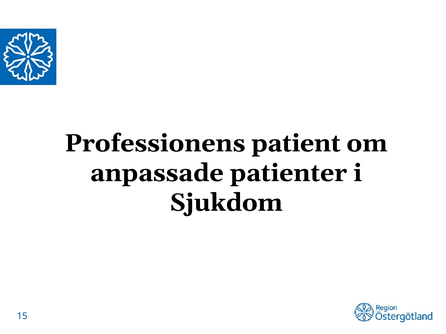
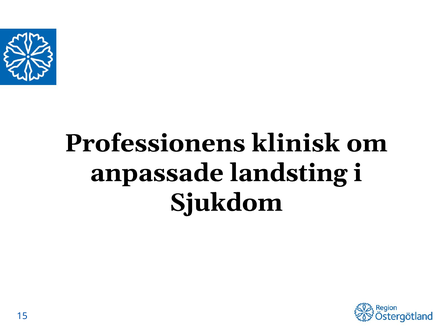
patient: patient -> klinisk (296, 143)
patienter: patienter -> landsting (289, 173)
